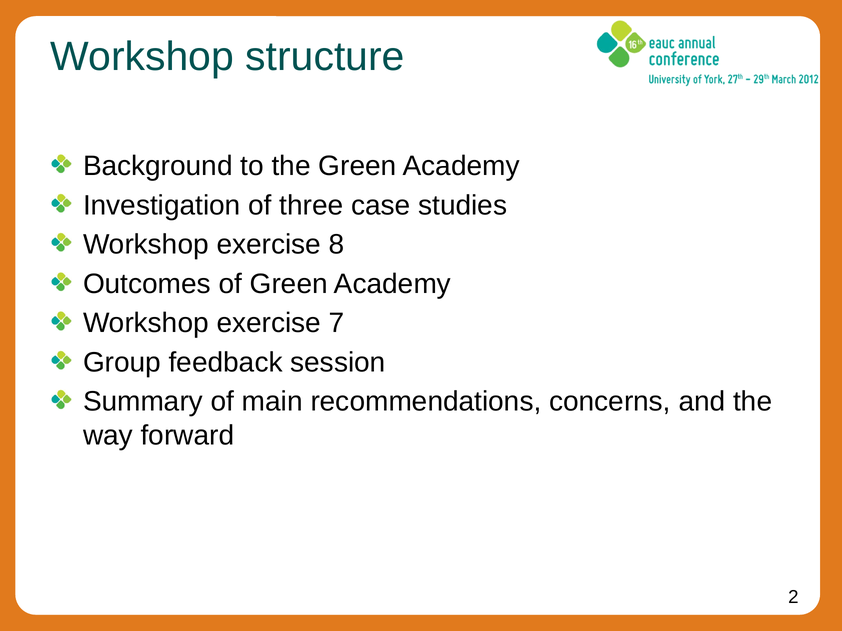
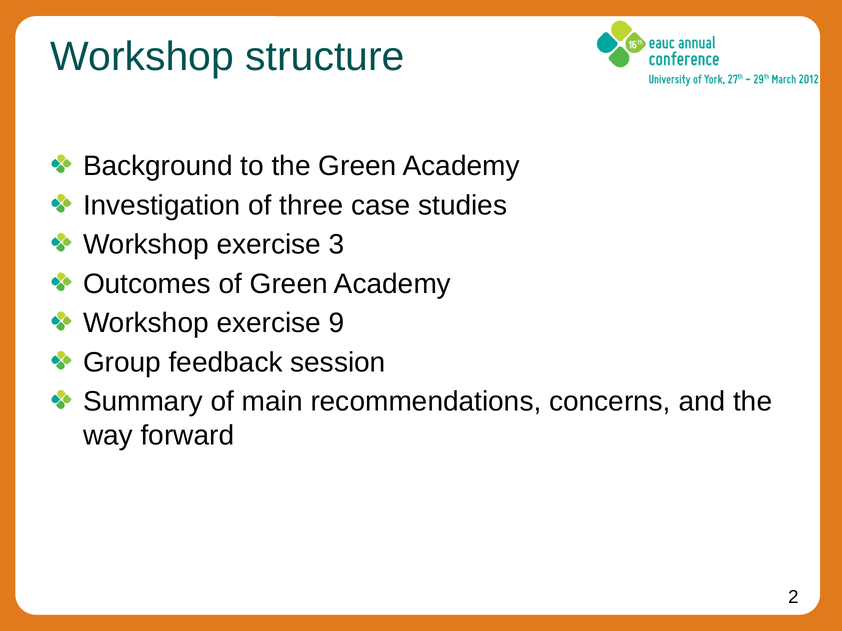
8: 8 -> 3 (337, 245)
7: 7 -> 9 (337, 323)
